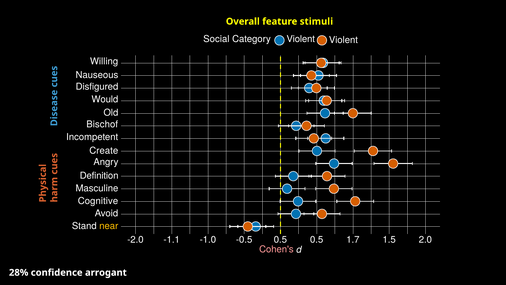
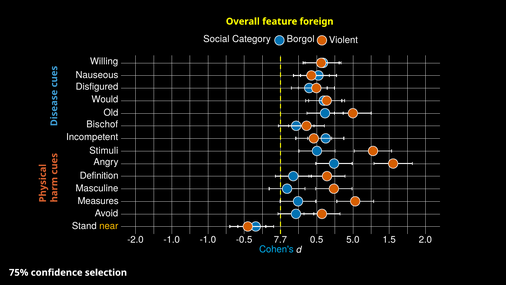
stimuli: stimuli -> foreign (317, 21)
Category Violent: Violent -> Borgol (301, 39)
Create: Create -> Stimuli (104, 150)
Cognitive: Cognitive -> Measures (98, 201)
-2.0 -1.1: -1.1 -> -1.0 (172, 239)
-0.5 0.5: 0.5 -> 7.7 (280, 239)
1.7: 1.7 -> 5.0 (353, 239)
Cohen's colour: pink -> light blue (276, 249)
28%: 28% -> 75% (19, 272)
arrogant: arrogant -> selection (106, 272)
